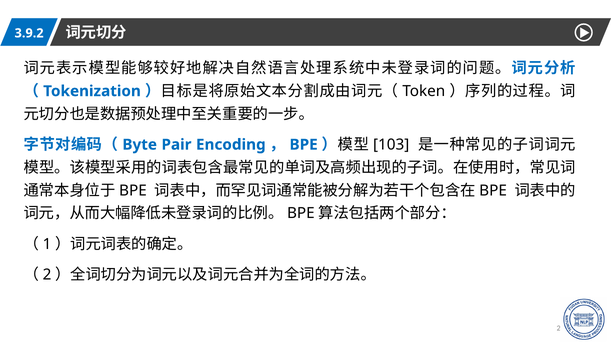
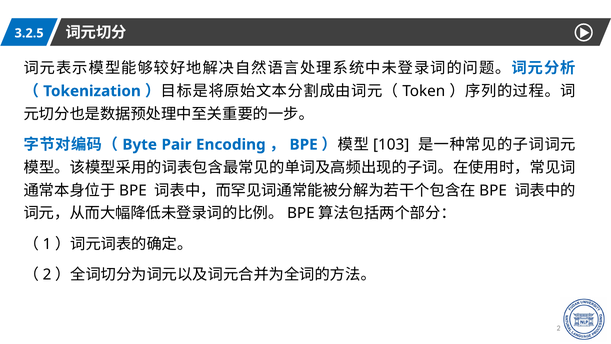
3.9.2: 3.9.2 -> 3.2.5 (29, 33)
